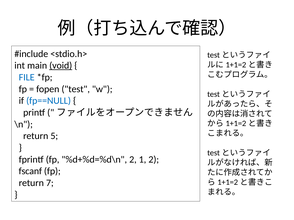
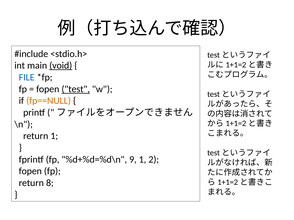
test underline: none -> present (76, 89)
fp==NULL colour: blue -> orange (49, 101)
return 5: 5 -> 1 (54, 136)
%d+%d=%d\n 2: 2 -> 9 (133, 160)
fscanf: fscanf -> fopen (30, 172)
7: 7 -> 8 (50, 183)
